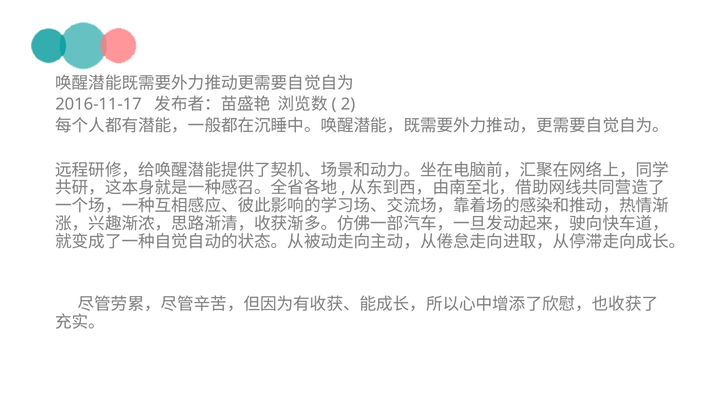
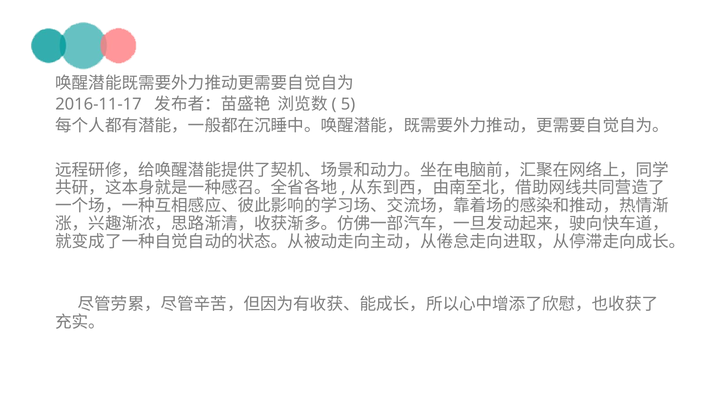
2: 2 -> 5 (348, 104)
